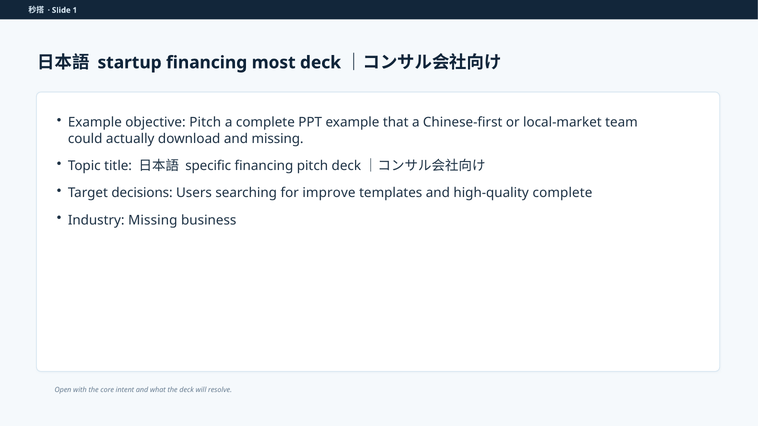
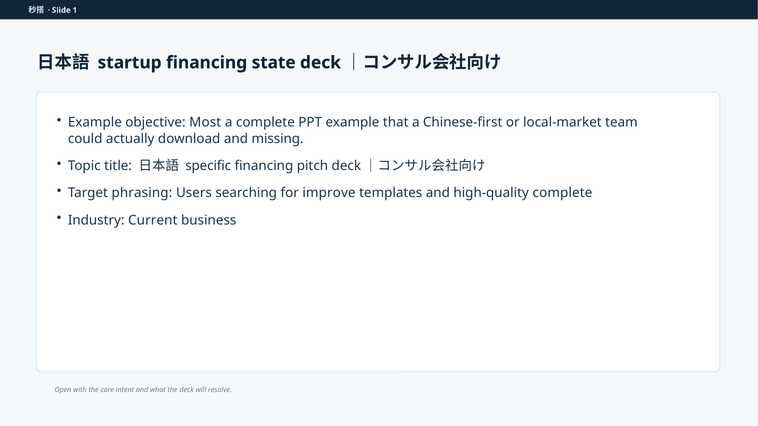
most: most -> state (274, 63)
objective Pitch: Pitch -> Most (205, 123)
decisions: decisions -> phrasing (142, 193)
Industry Missing: Missing -> Current (153, 220)
